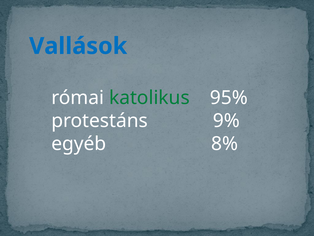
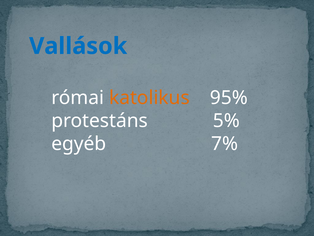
katolikus colour: green -> orange (149, 98)
9%: 9% -> 5% (226, 121)
8%: 8% -> 7% (225, 144)
